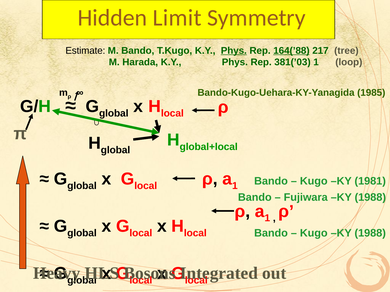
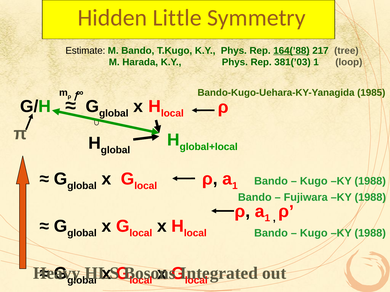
Limit: Limit -> Little (177, 18)
Phys underline: present -> none (234, 51)
1981: 1981 -> 1988 (370, 181)
